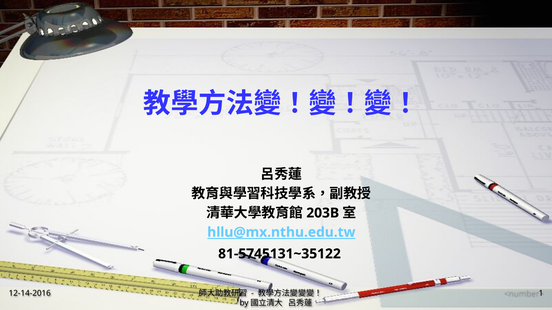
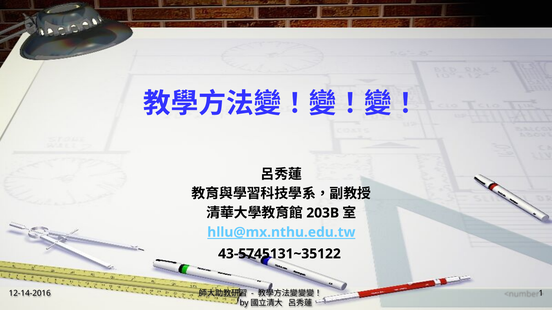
81-5745131~35122: 81-5745131~35122 -> 43-5745131~35122 (279, 254)
